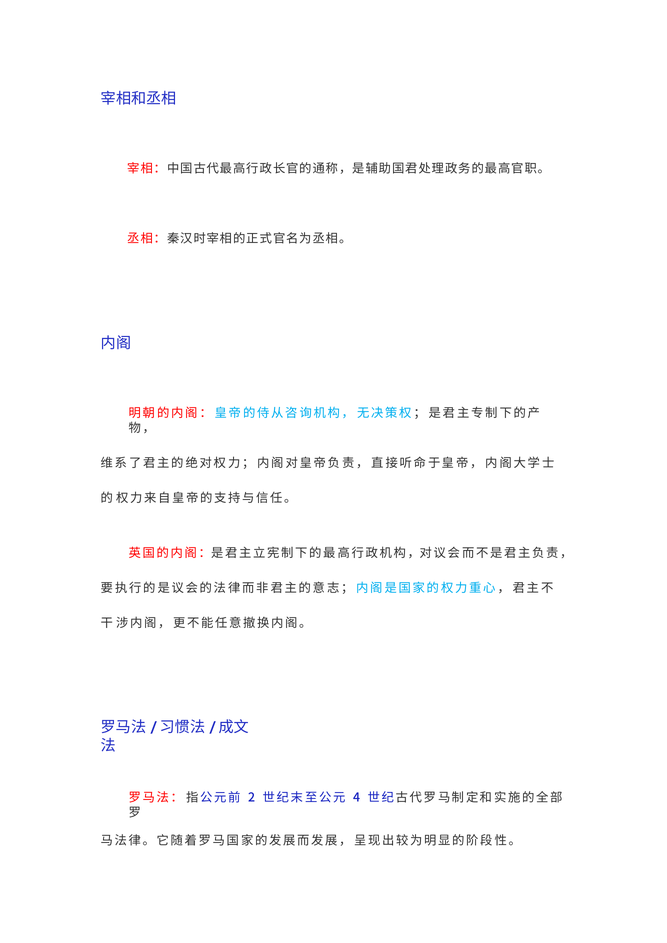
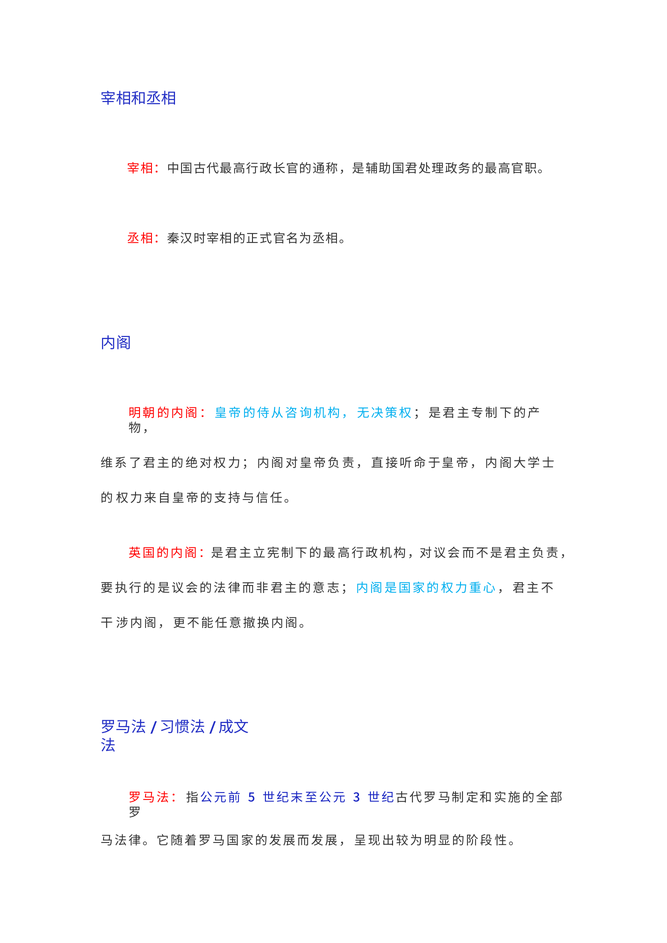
2: 2 -> 5 (252, 799)
4: 4 -> 3 (357, 799)
